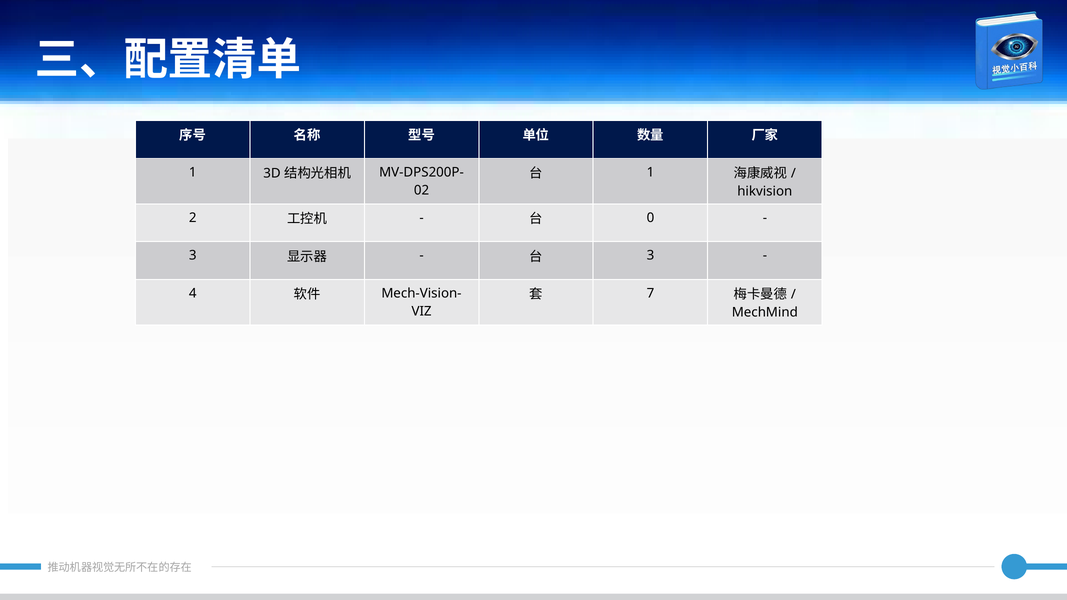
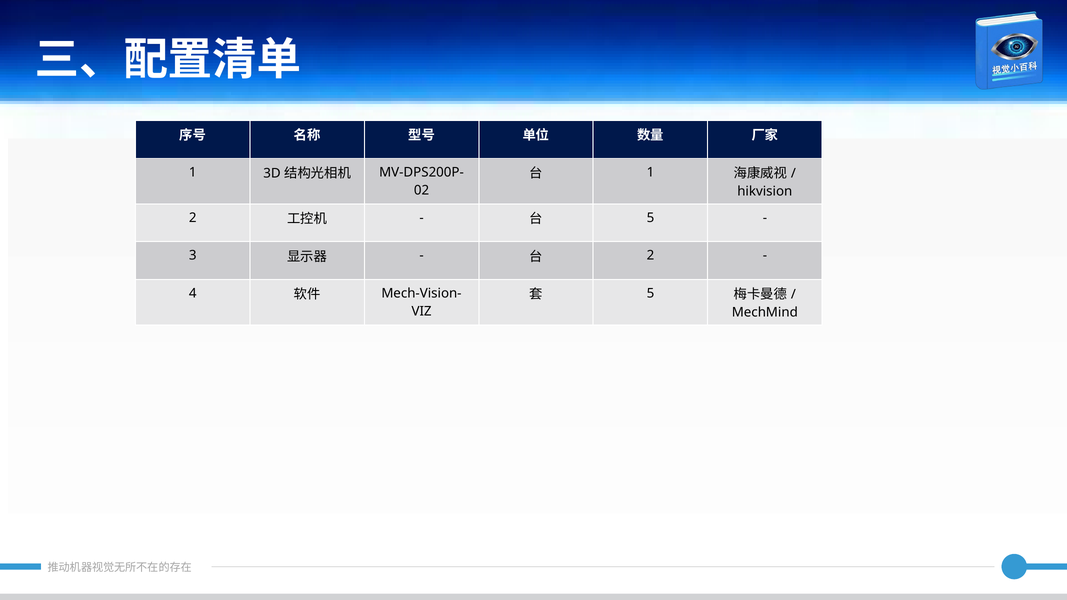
0: 0 -> 5 (650, 218)
3: 3 -> 2 (650, 256)
7: 7 -> 5 (650, 293)
